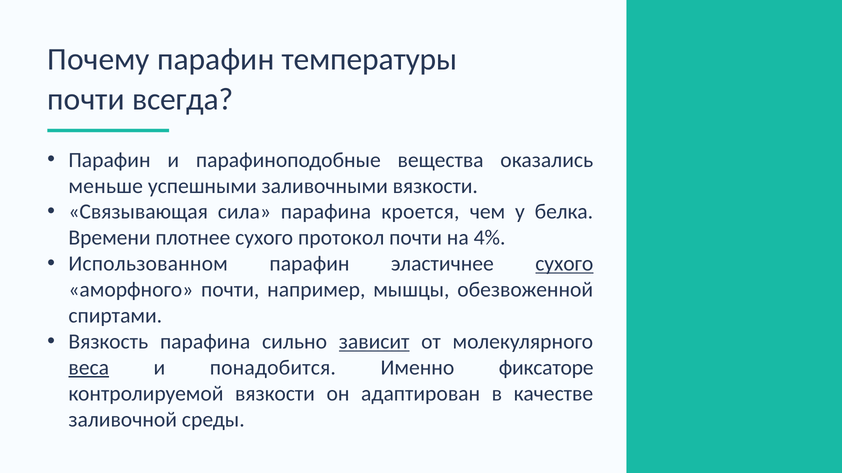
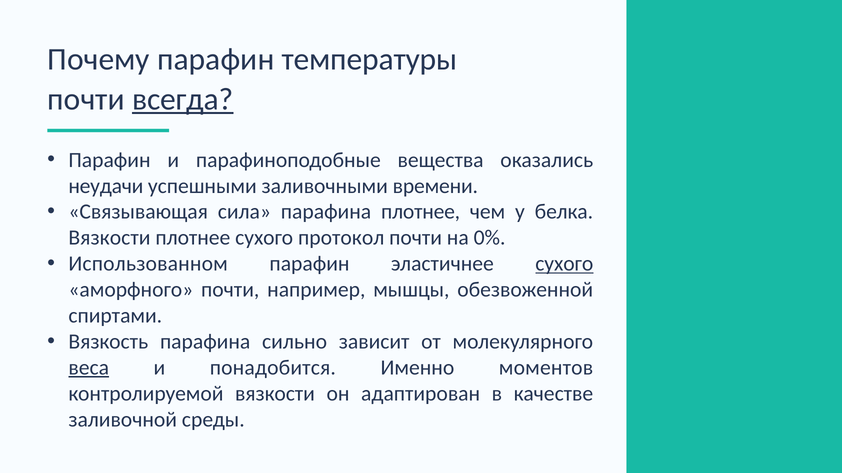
всегда underline: none -> present (183, 99)
меньше: меньше -> неудачи (106, 186)
заливочными вязкости: вязкости -> времени (435, 186)
парафина кроется: кроется -> плотнее (421, 212)
Времени: Времени -> Вязкости (109, 238)
4%: 4% -> 0% (490, 238)
зависит underline: present -> none (374, 342)
фиксаторе: фиксаторе -> моментов (546, 368)
